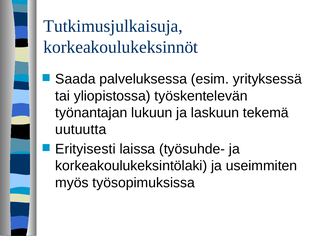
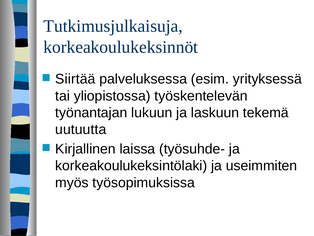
Saada: Saada -> Siirtää (75, 79)
Erityisesti: Erityisesti -> Kirjallinen (85, 149)
